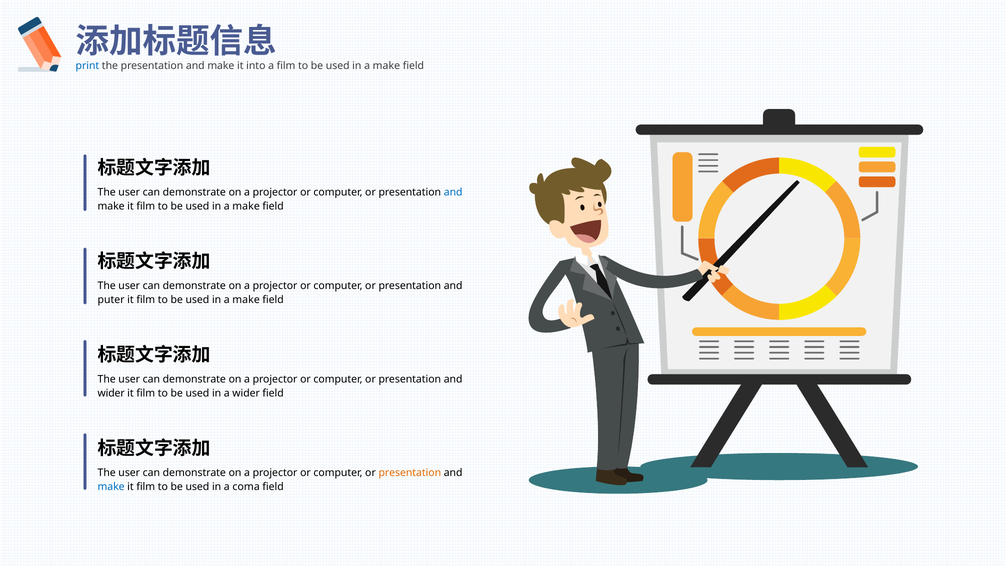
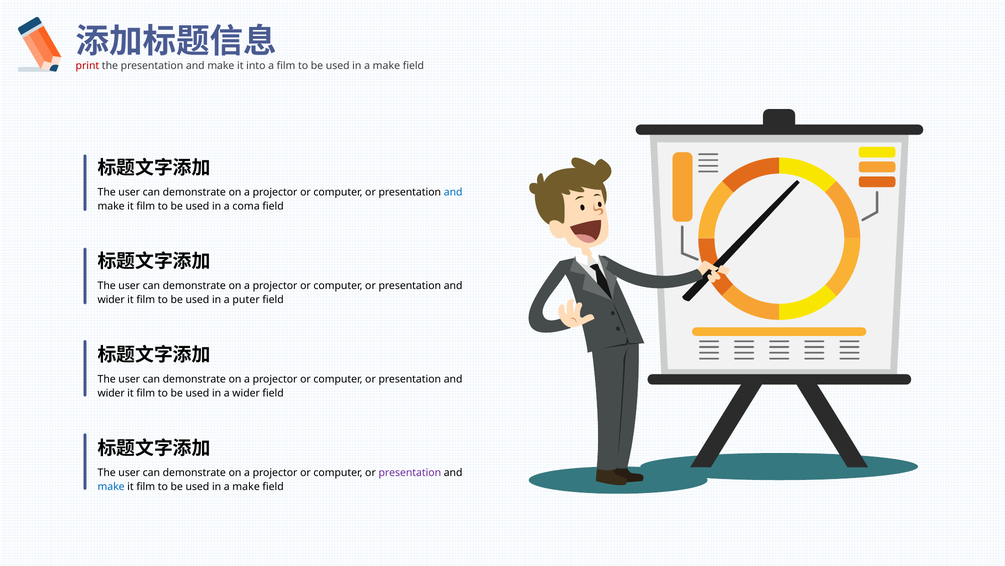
print colour: blue -> red (87, 66)
make: make -> coma (246, 206)
puter: puter -> wider (111, 300)
make: make -> puter (246, 300)
presentation colour: orange -> purple (410, 472)
coma: coma -> make (246, 486)
